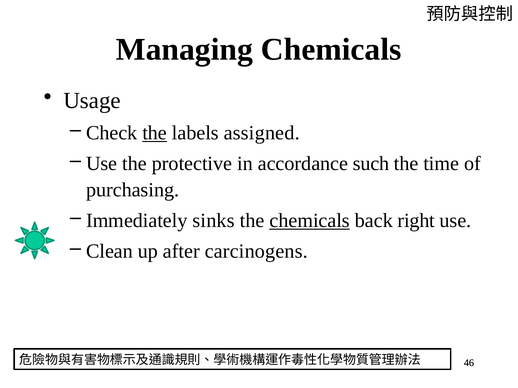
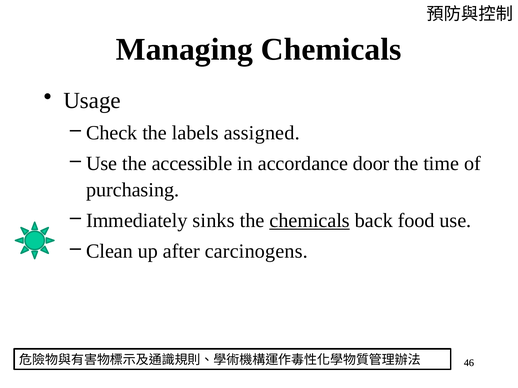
the underline: present -> none (155, 133)
protective: protective -> accessible (192, 164)
such: such -> door (371, 164)
right: right -> food (416, 221)
